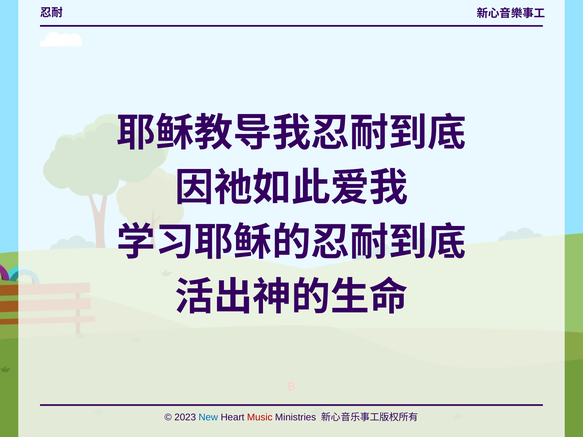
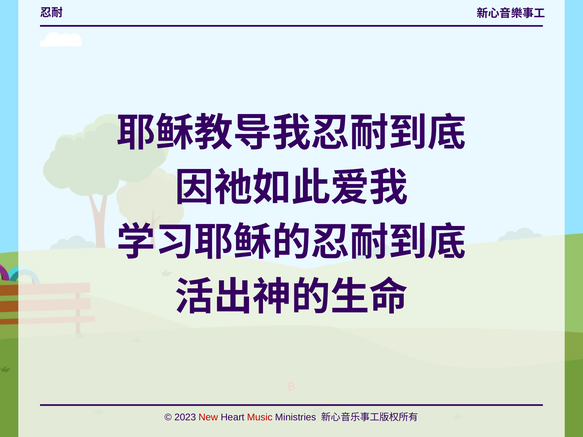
New colour: blue -> red (208, 418)
